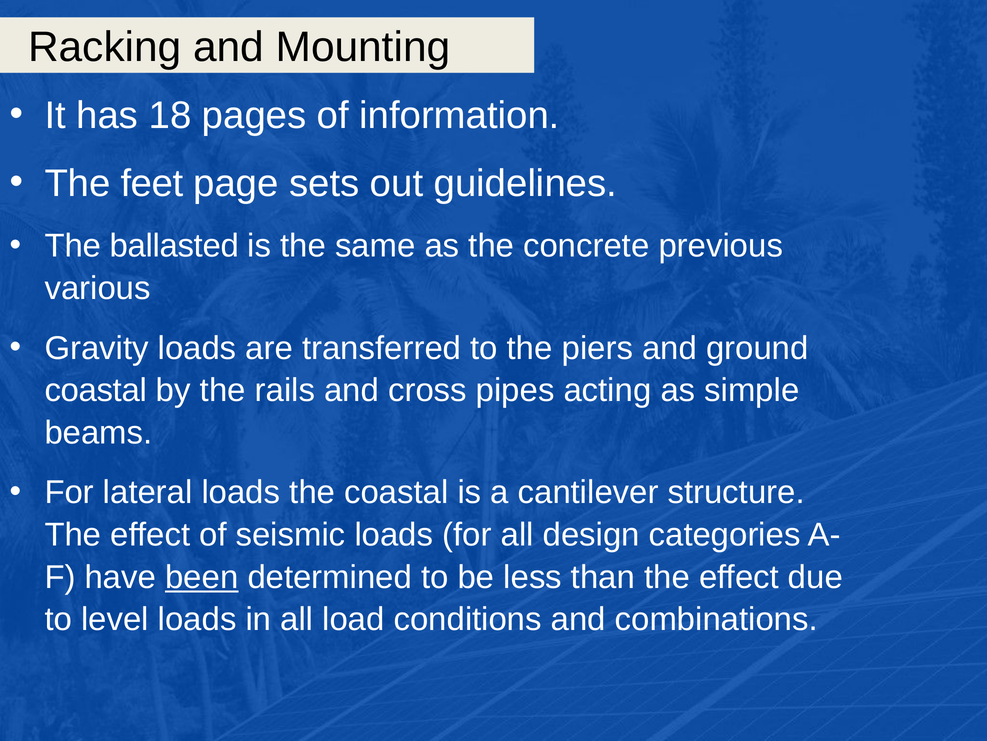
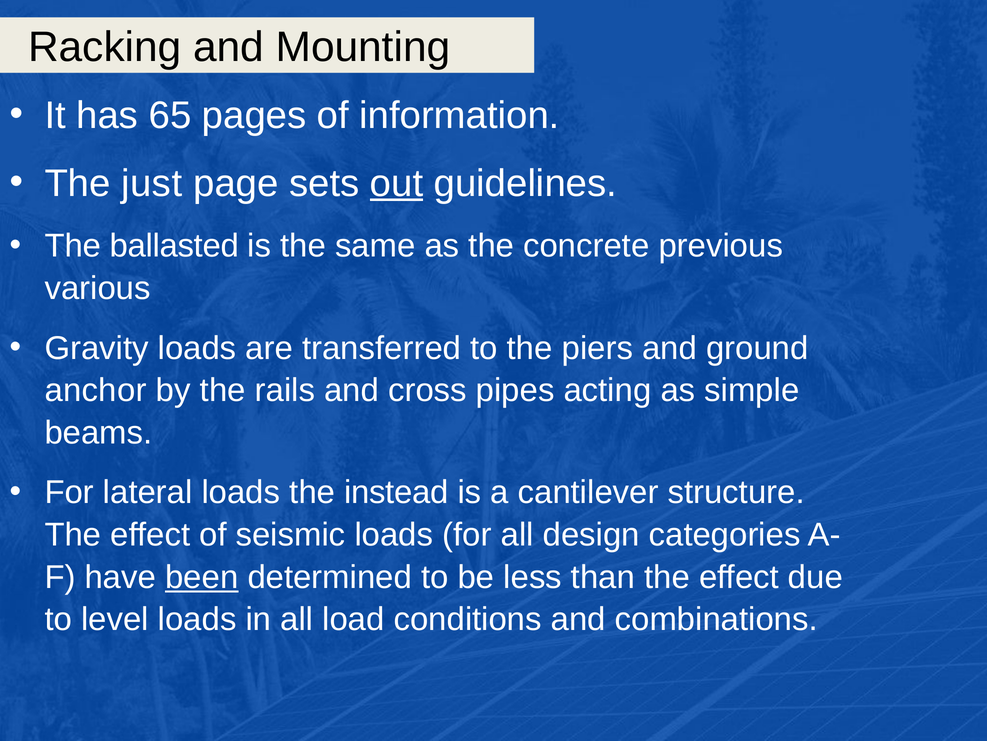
18: 18 -> 65 (170, 115)
feet: feet -> just (152, 183)
out underline: none -> present (397, 183)
coastal: coastal -> anchor (96, 390)
the coastal: coastal -> instead (396, 492)
